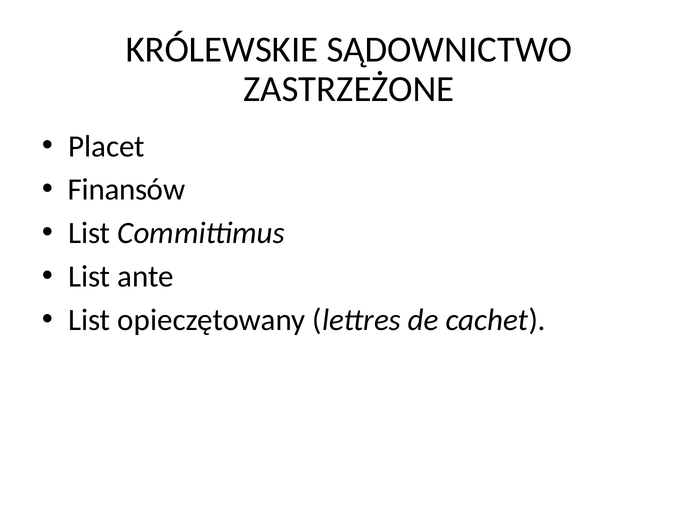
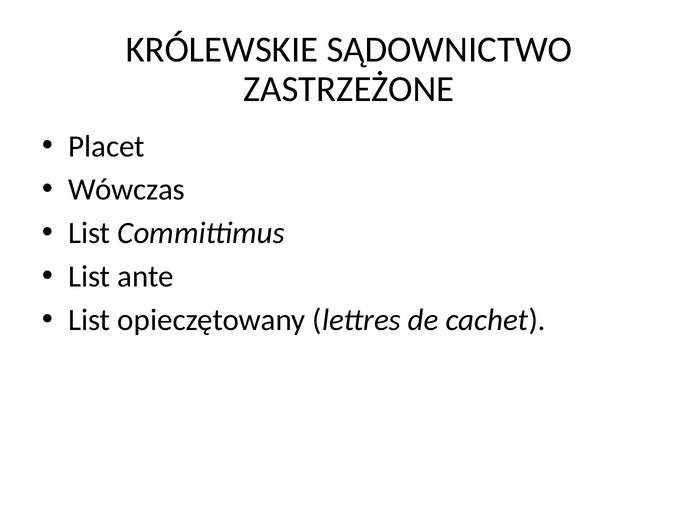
Finansów: Finansów -> Wówczas (127, 190)
